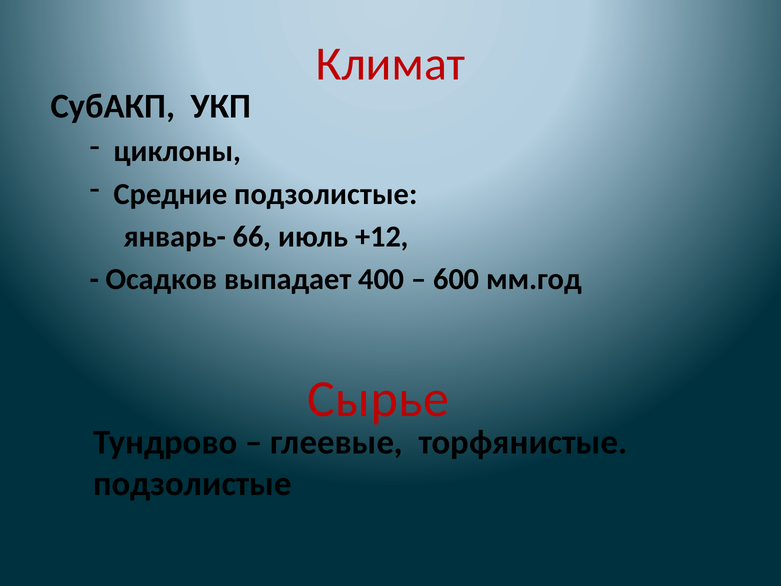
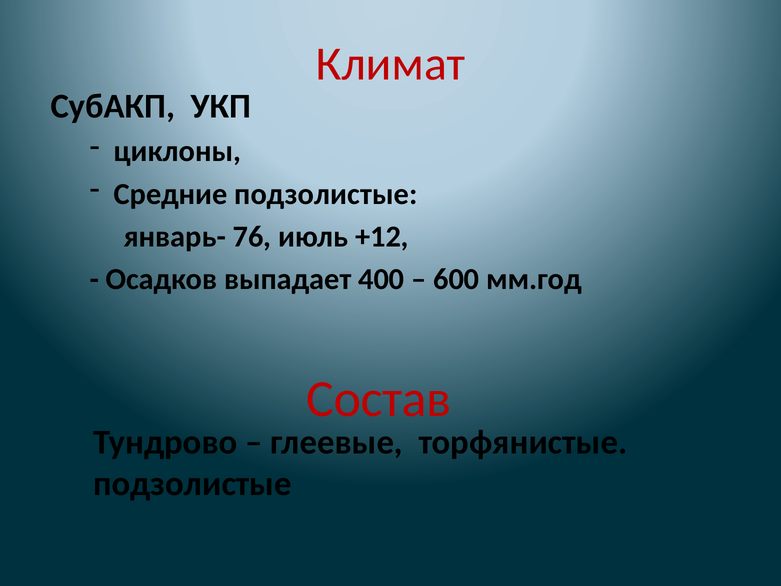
66: 66 -> 76 (252, 236)
Сырье: Сырье -> Состав (379, 399)
